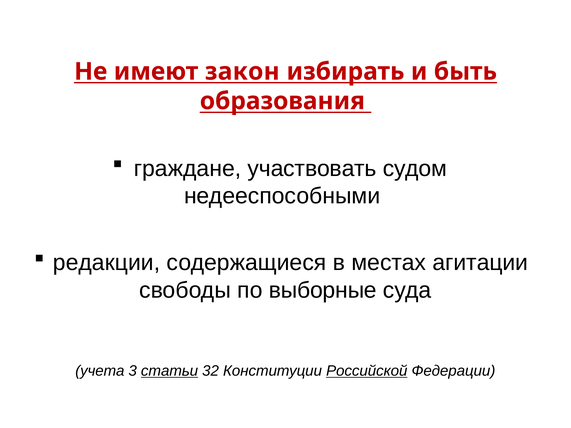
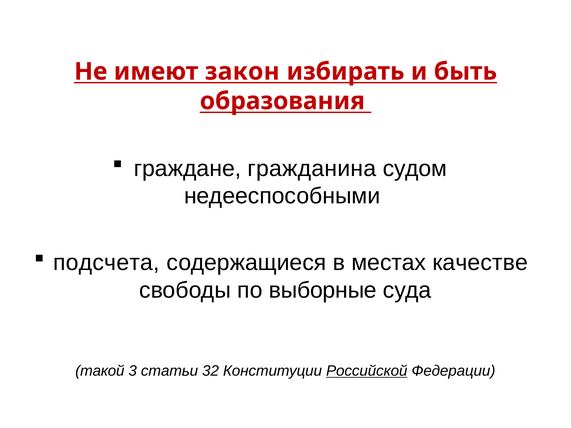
участвовать: участвовать -> гражданина (312, 169)
редакции: редакции -> подсчета (106, 263)
агитации: агитации -> качестве (480, 263)
учета: учета -> такой (100, 371)
статьи underline: present -> none (170, 371)
